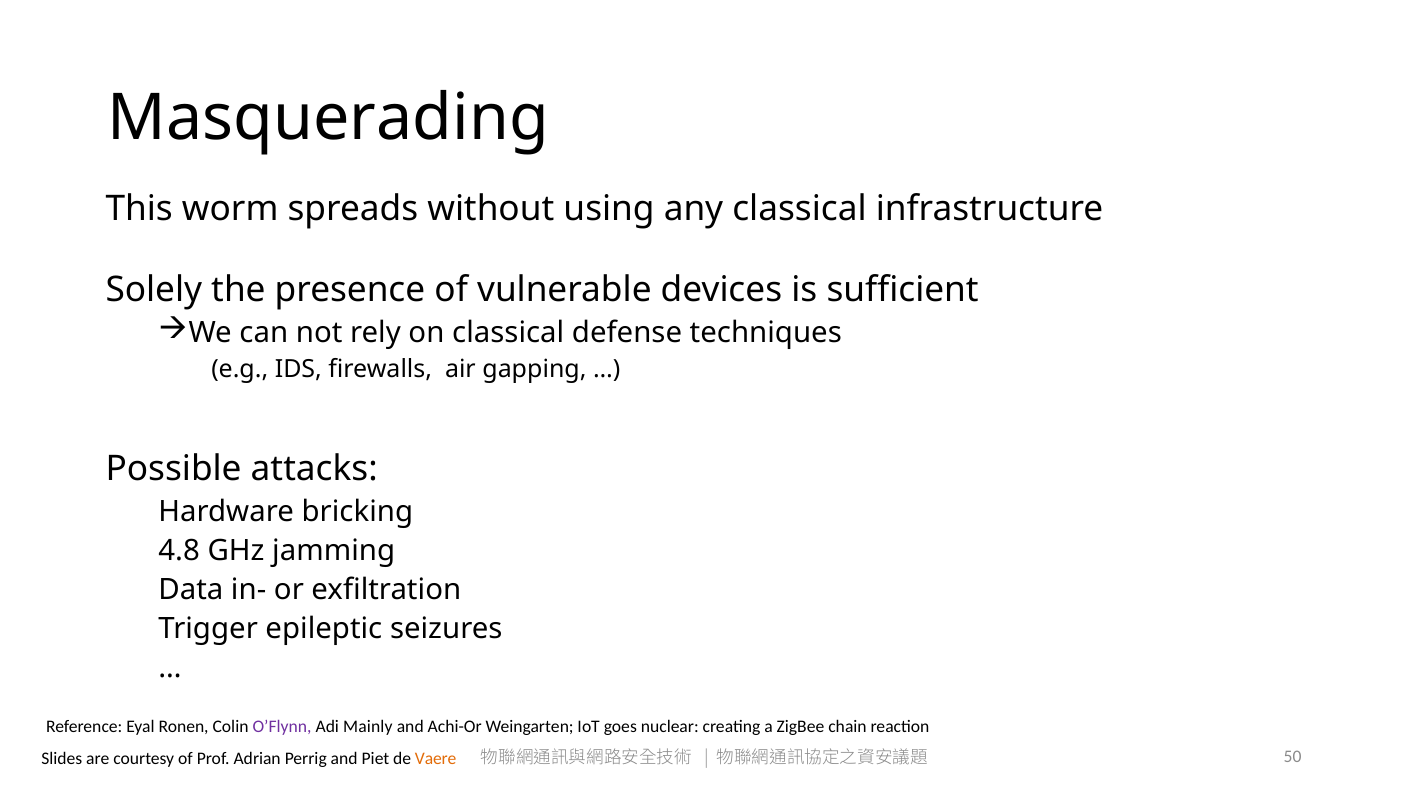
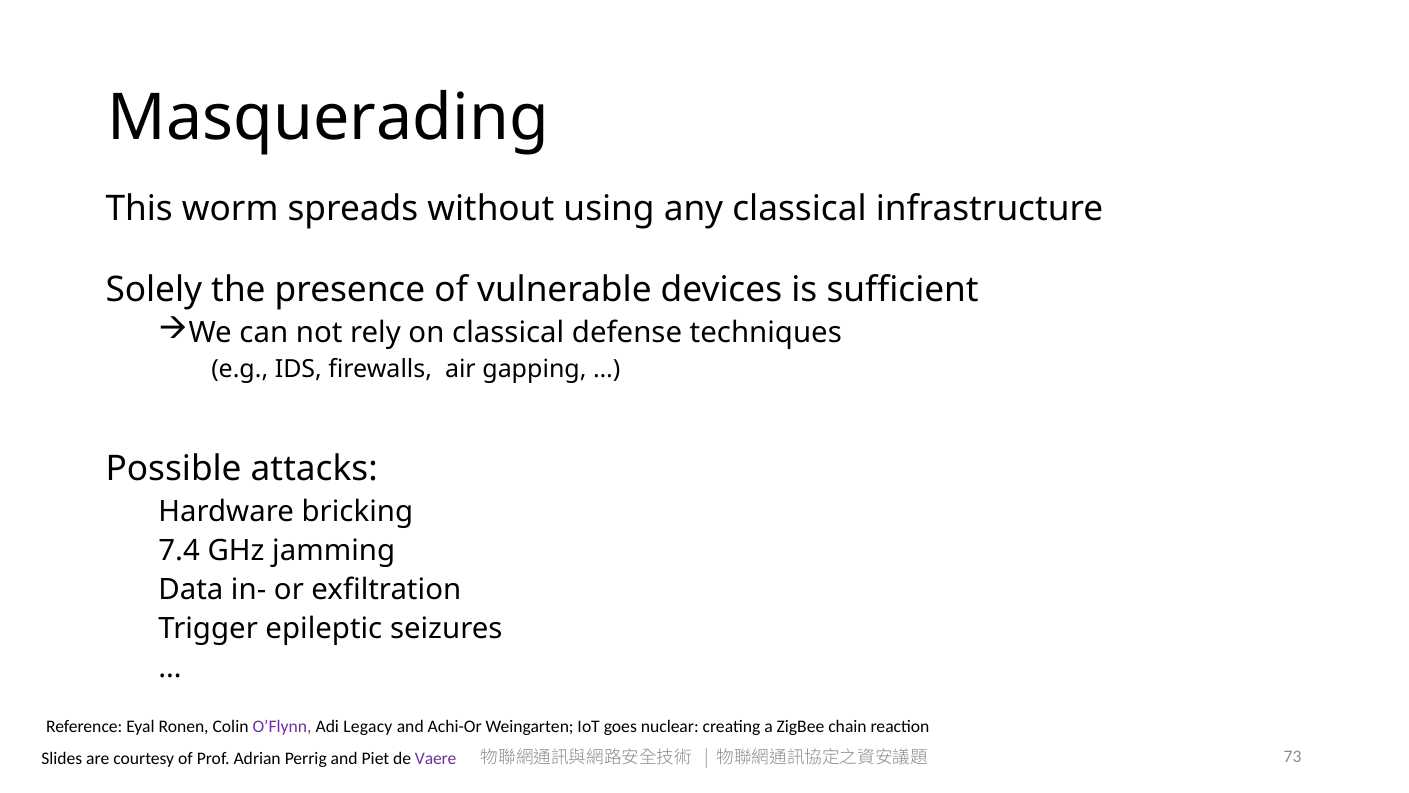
4.8: 4.8 -> 7.4 (179, 550)
Mainly: Mainly -> Legacy (368, 726)
50: 50 -> 73 (1293, 757)
Vaere colour: orange -> purple (436, 758)
